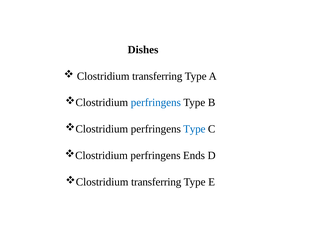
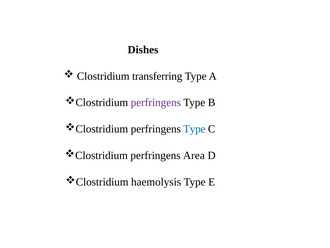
perfringens colour: blue -> purple (156, 102)
Ends: Ends -> Area (194, 155)
transferring: transferring -> haemolysis (156, 182)
